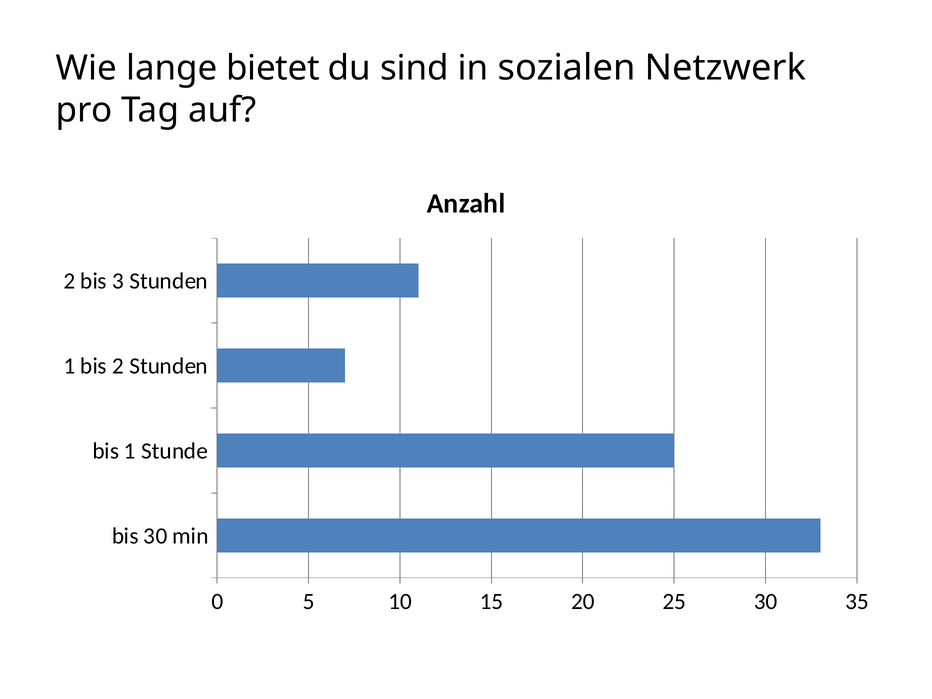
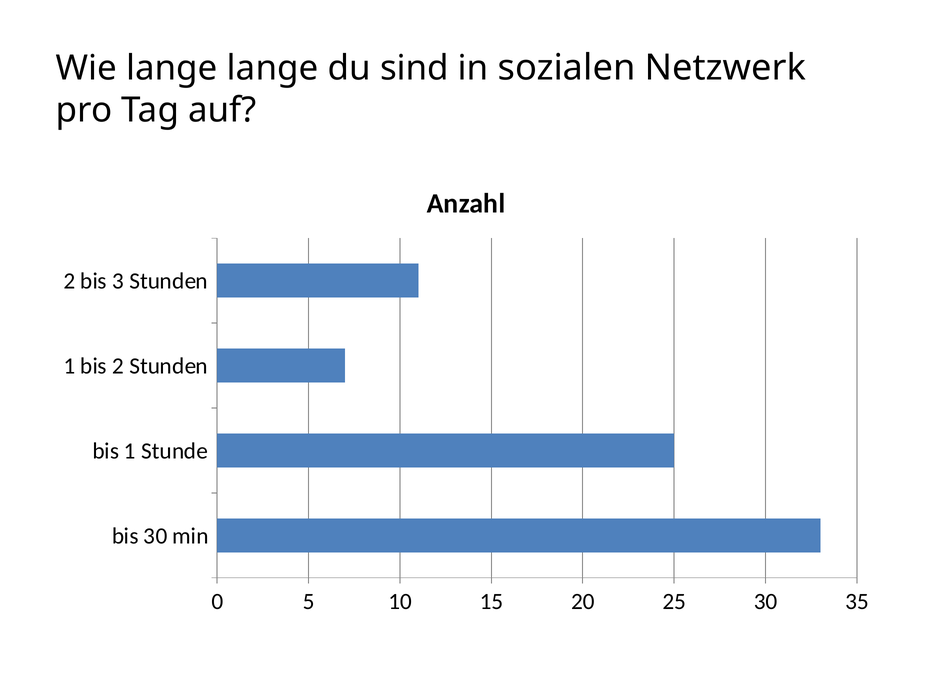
lange bietet: bietet -> lange (273, 68)
